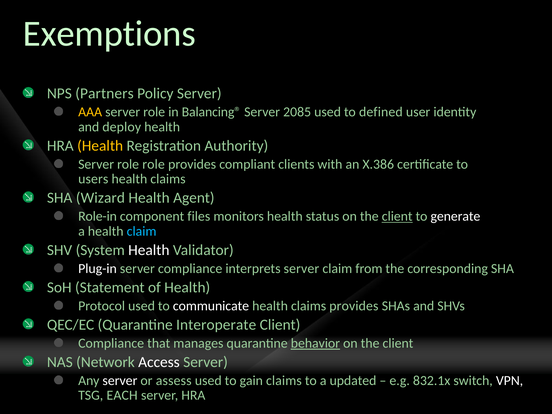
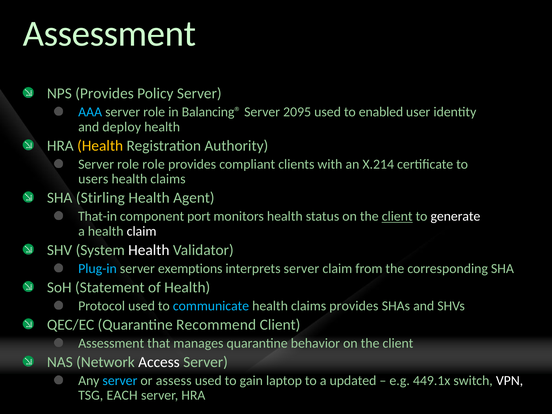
Exemptions: Exemptions -> Assessment (109, 34)
NPS Partners: Partners -> Provides (105, 93)
AAA colour: yellow -> light blue (90, 112)
2085: 2085 -> 2095 (297, 112)
defined: defined -> enabled (381, 112)
X.386: X.386 -> X.214 (378, 164)
Wizard: Wizard -> Stirling (100, 198)
Role-in: Role-in -> That-in (98, 216)
files: files -> port (199, 216)
claim colour: light blue -> white (142, 231)
Plug-in colour: white -> light blue (97, 269)
server compliance: compliance -> exemptions (190, 269)
communicate colour: white -> light blue (211, 306)
Interoperate: Interoperate -> Recommend (216, 325)
Compliance: Compliance -> Assessment (111, 343)
behavior underline: present -> none (315, 343)
server colour: white -> light blue (120, 380)
gain claims: claims -> laptop (284, 380)
832.1x: 832.1x -> 449.1x (432, 380)
